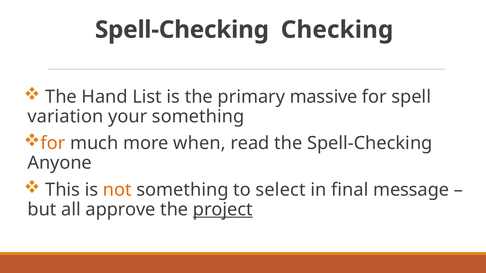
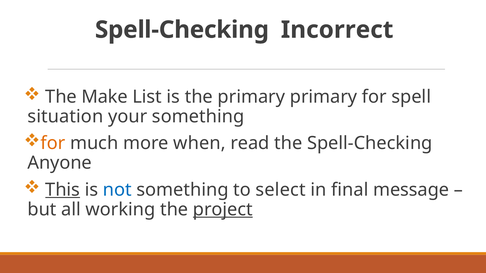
Checking: Checking -> Incorrect (337, 30)
Hand: Hand -> Make (105, 97)
primary massive: massive -> primary (324, 97)
variation: variation -> situation (65, 117)
This underline: none -> present (63, 190)
not colour: orange -> blue (117, 190)
approve: approve -> working (121, 210)
